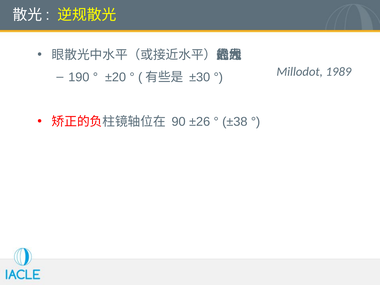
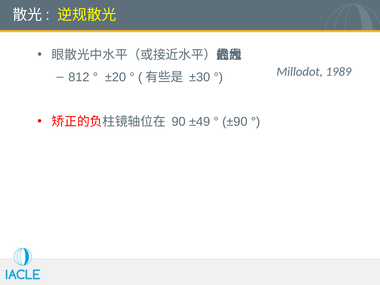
190: 190 -> 812 (79, 77)
±26: ±26 -> ±49 (200, 122)
±38: ±38 -> ±90 (235, 122)
